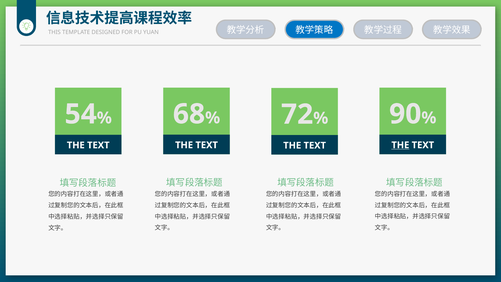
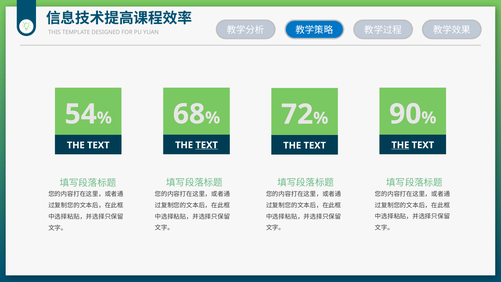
TEXT underline: none -> present (207, 145)
